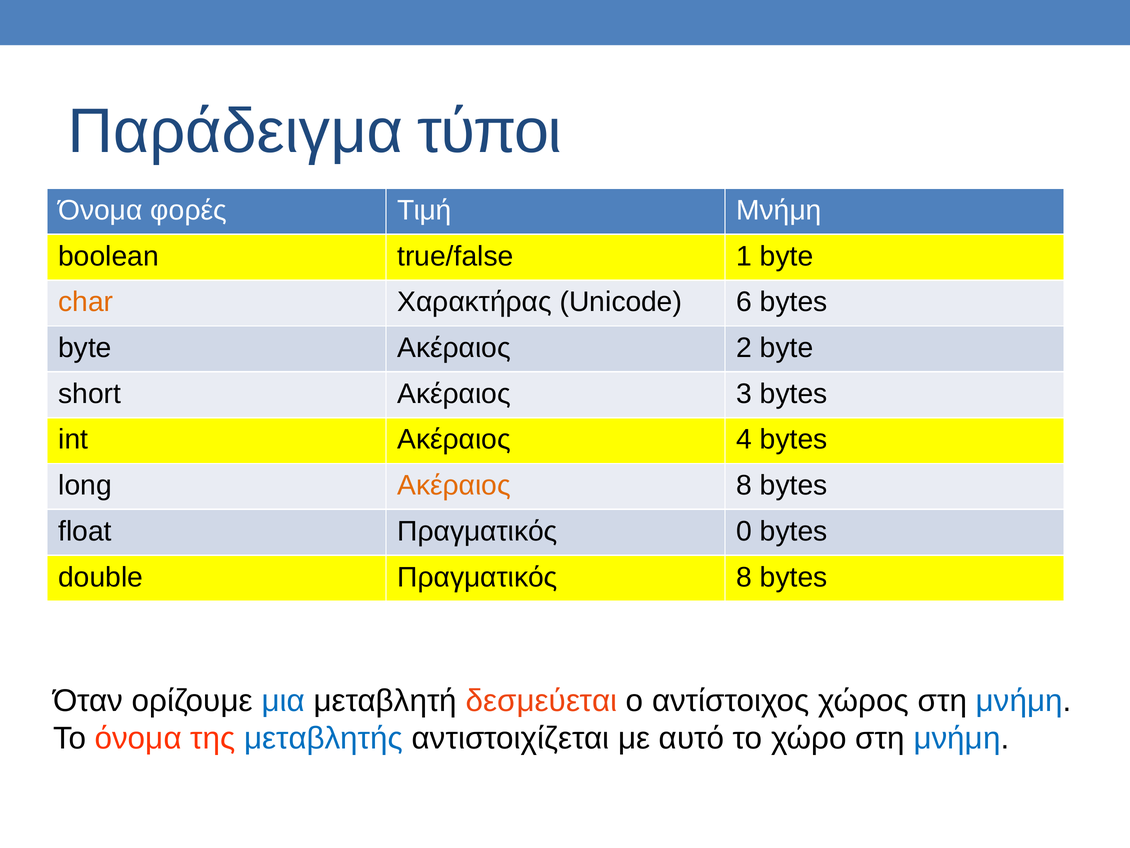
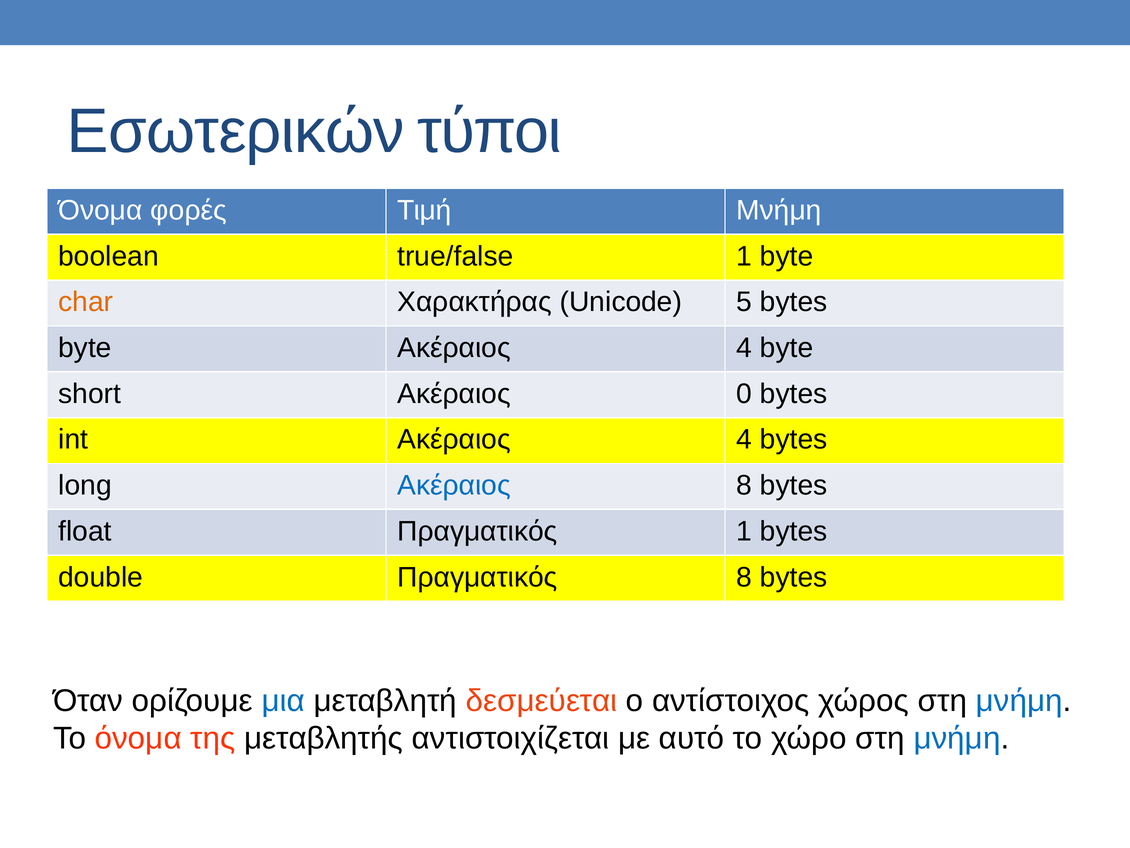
Παράδειγμα: Παράδειγμα -> Εσωτερικών (236, 132)
6: 6 -> 5 (744, 302)
byte Ακέραιος 2: 2 -> 4 (744, 348)
3: 3 -> 0 (744, 394)
Ακέραιος colour: orange -> blue (454, 485)
Πραγματικός 0: 0 -> 1 (744, 531)
μεταβλητής colour: blue -> black (324, 738)
